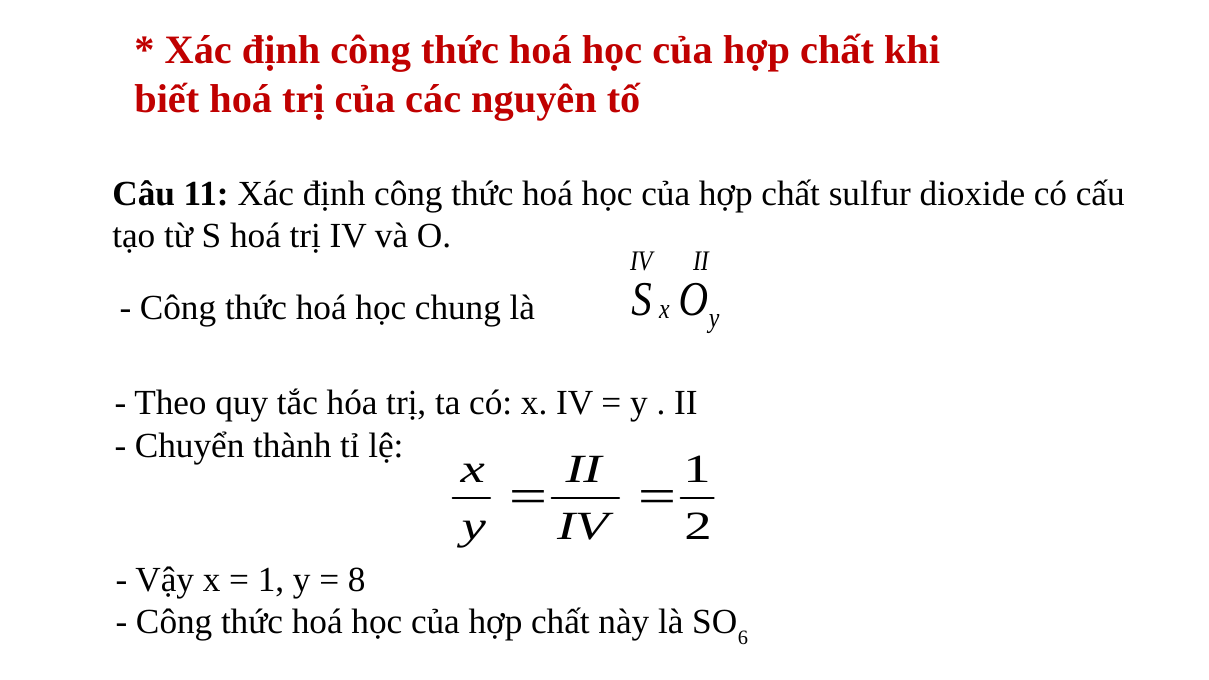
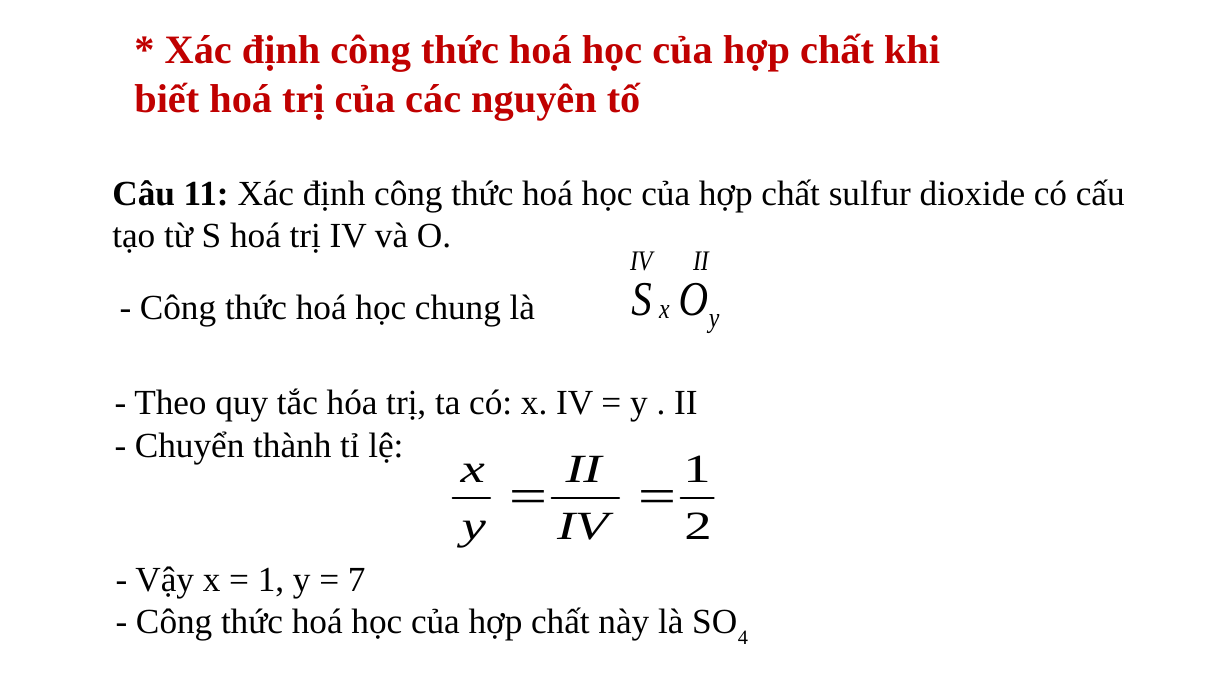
8: 8 -> 7 (357, 580)
6: 6 -> 4 (743, 637)
